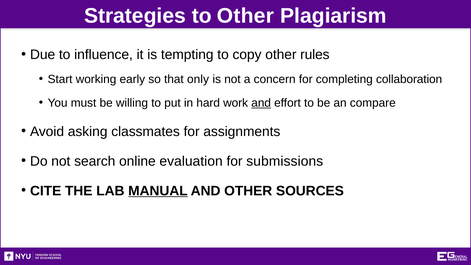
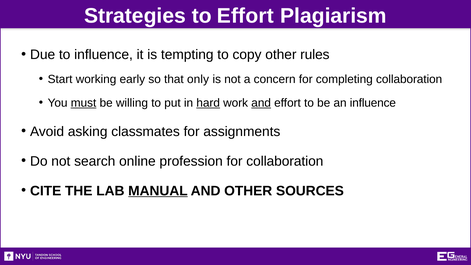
to Other: Other -> Effort (245, 16)
must underline: none -> present (84, 103)
hard underline: none -> present (208, 103)
an compare: compare -> influence (373, 103)
evaluation: evaluation -> profession (191, 161)
for submissions: submissions -> collaboration (285, 161)
